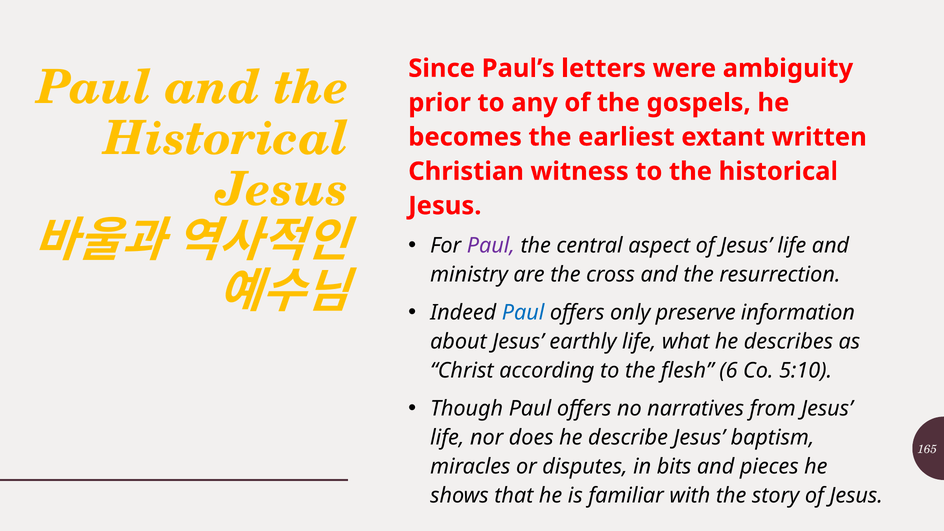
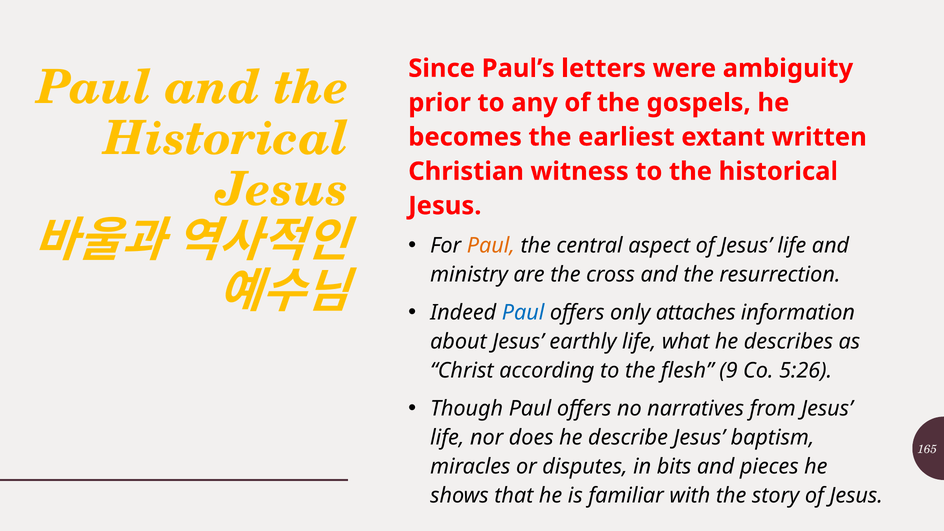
Paul colour: purple -> orange (491, 246)
preserve: preserve -> attaches (696, 313)
6: 6 -> 9 (728, 371)
5:10: 5:10 -> 5:26 (806, 371)
